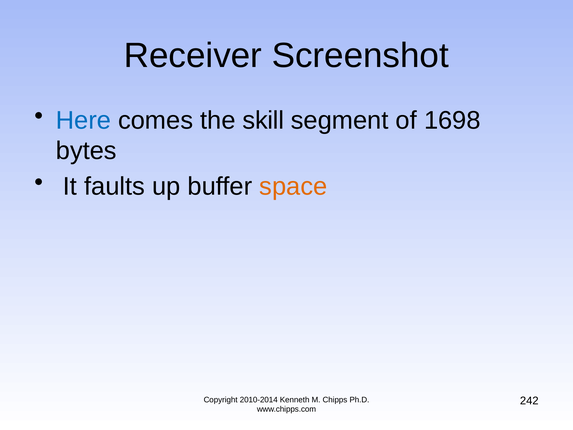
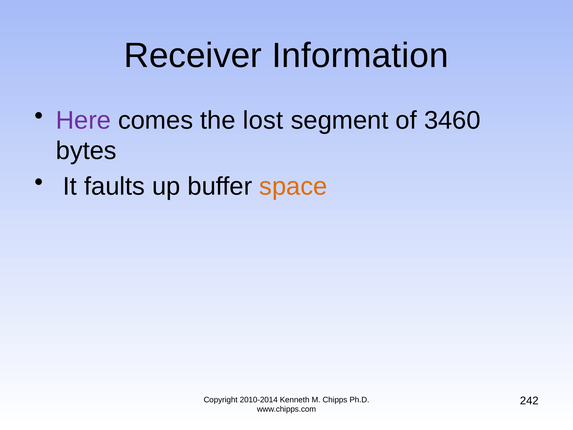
Screenshot: Screenshot -> Information (360, 55)
Here colour: blue -> purple (83, 120)
skill: skill -> lost (263, 120)
1698: 1698 -> 3460 (452, 120)
